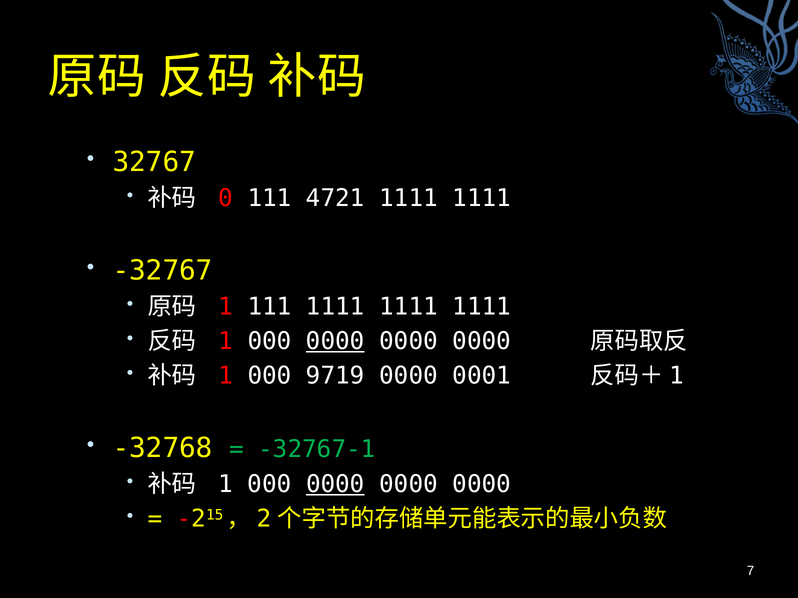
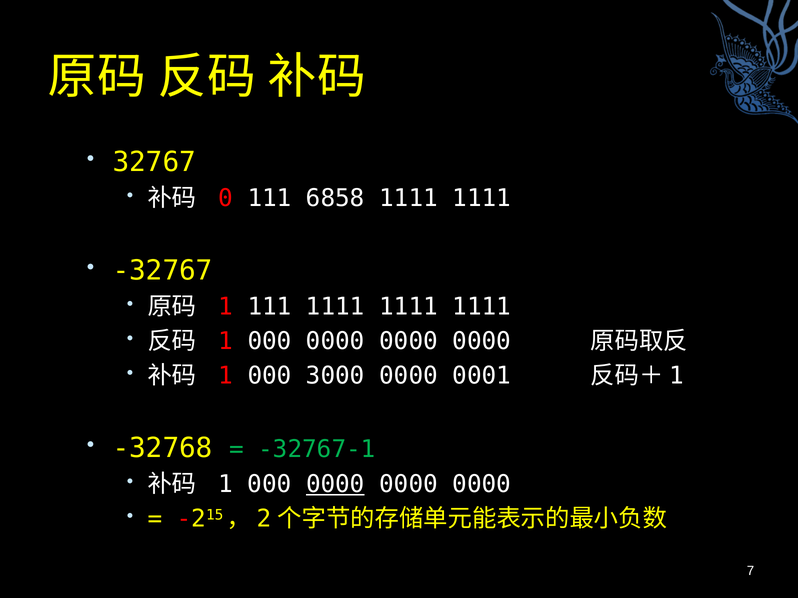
4721: 4721 -> 6858 (335, 198)
0000 underline: present -> none (335, 342)
9719: 9719 -> 3000 (335, 376)
